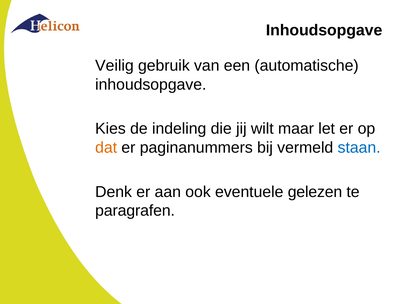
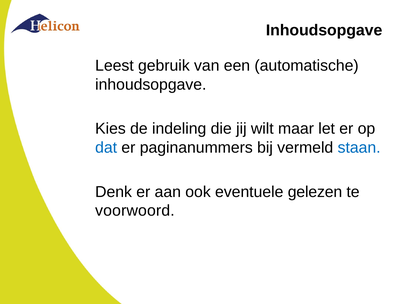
Veilig: Veilig -> Leest (114, 66)
dat colour: orange -> blue (106, 148)
paragrafen: paragrafen -> voorwoord (135, 211)
